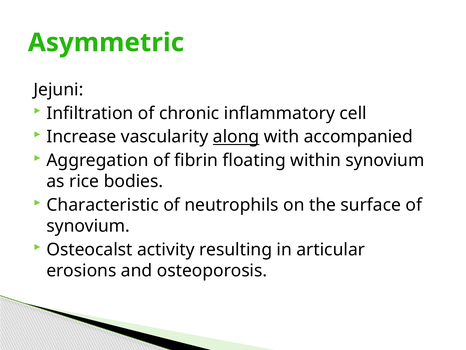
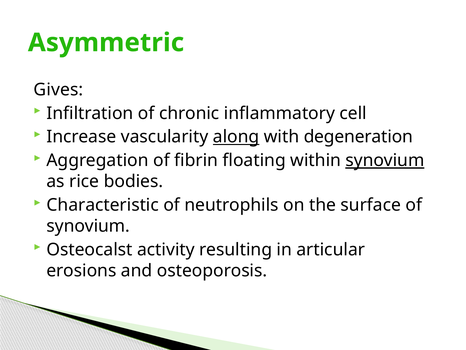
Jejuni: Jejuni -> Gives (58, 90)
accompanied: accompanied -> degeneration (358, 137)
synovium underline: none -> present (385, 160)
